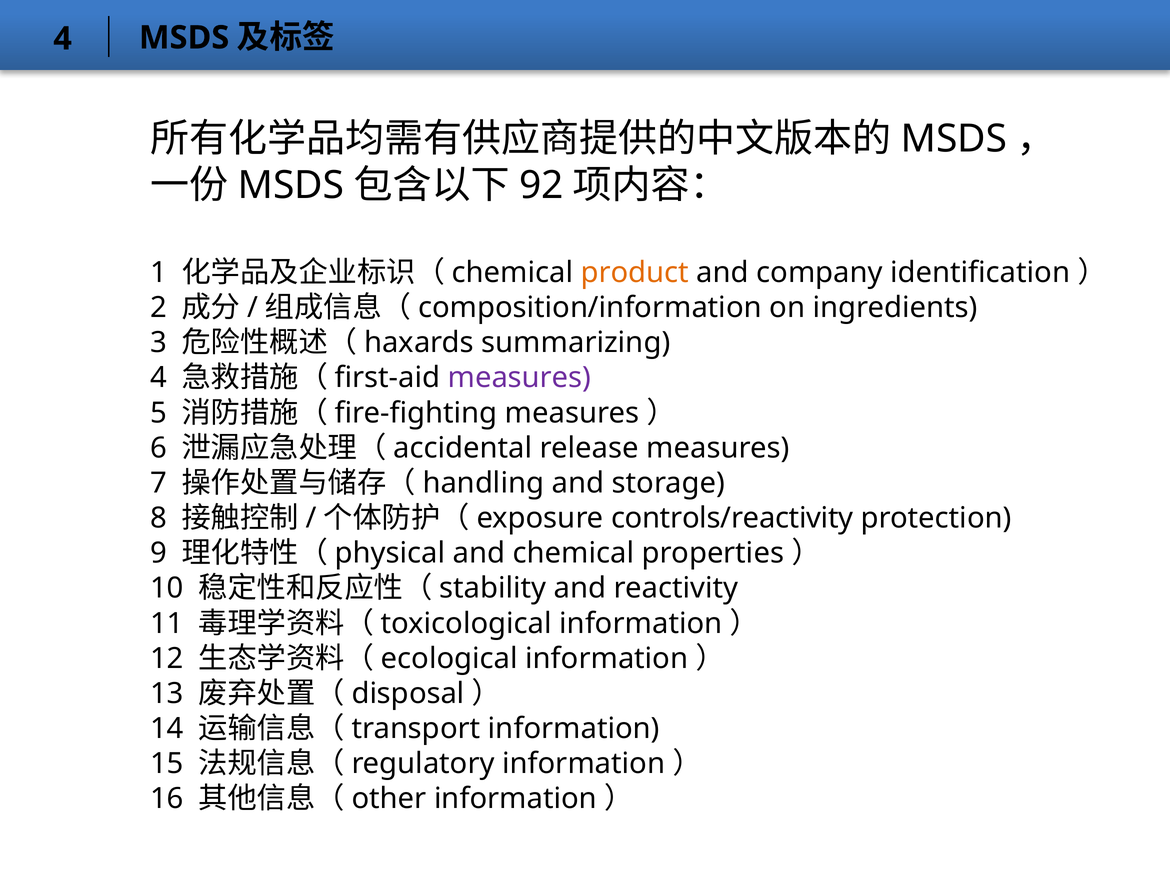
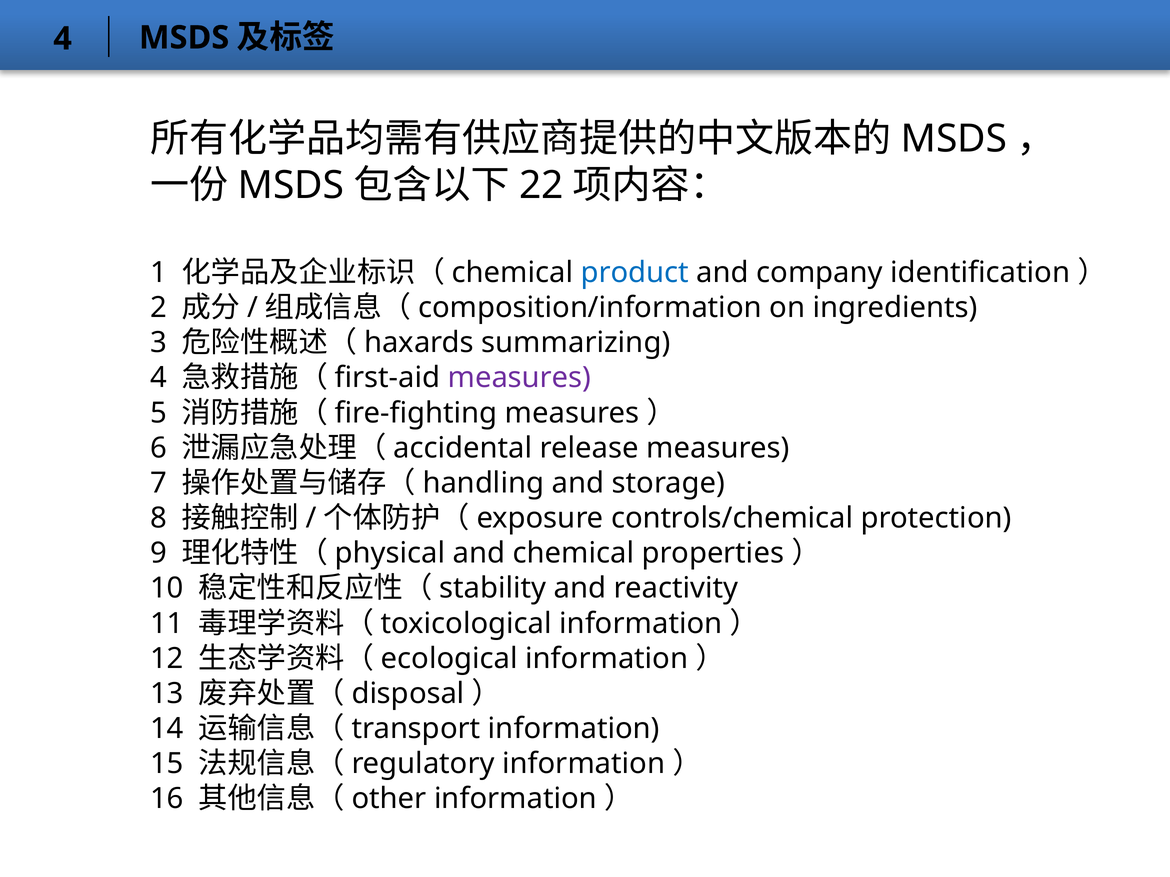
92: 92 -> 22 (541, 186)
product colour: orange -> blue (635, 273)
controls/reactivity: controls/reactivity -> controls/chemical (732, 518)
